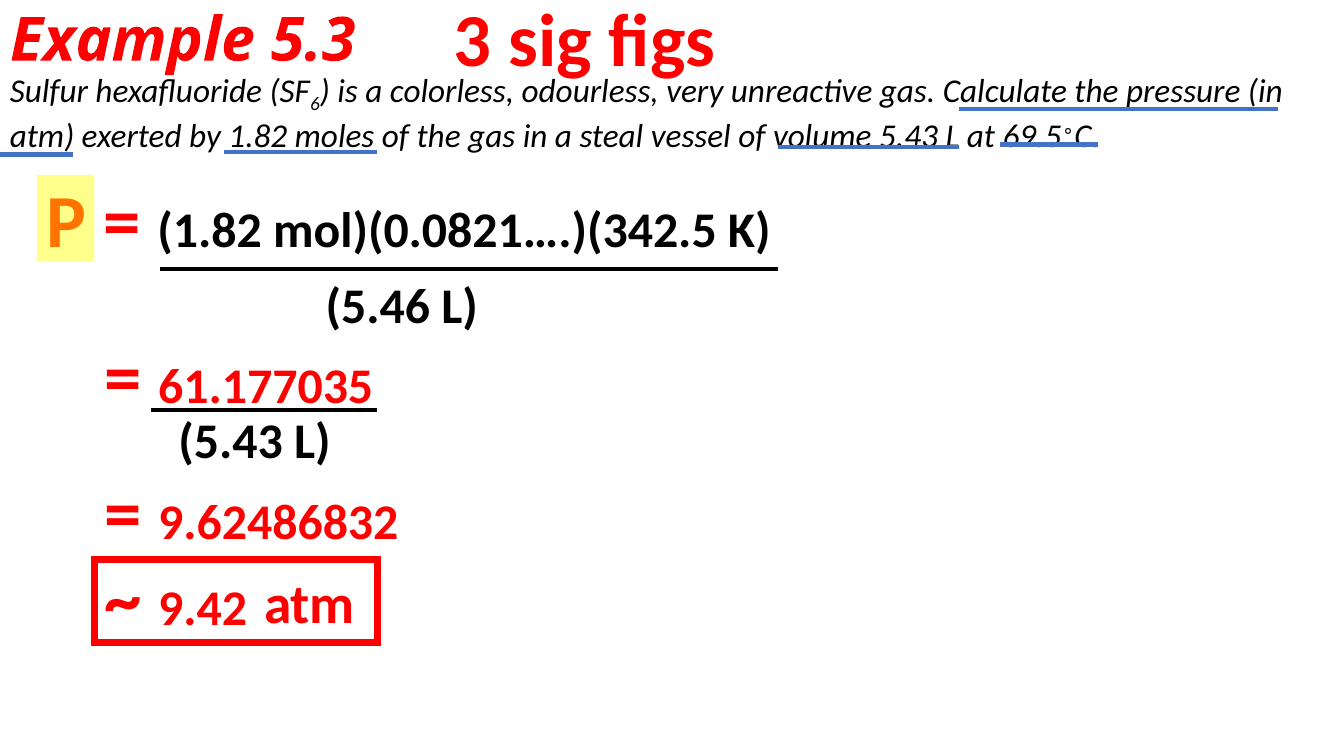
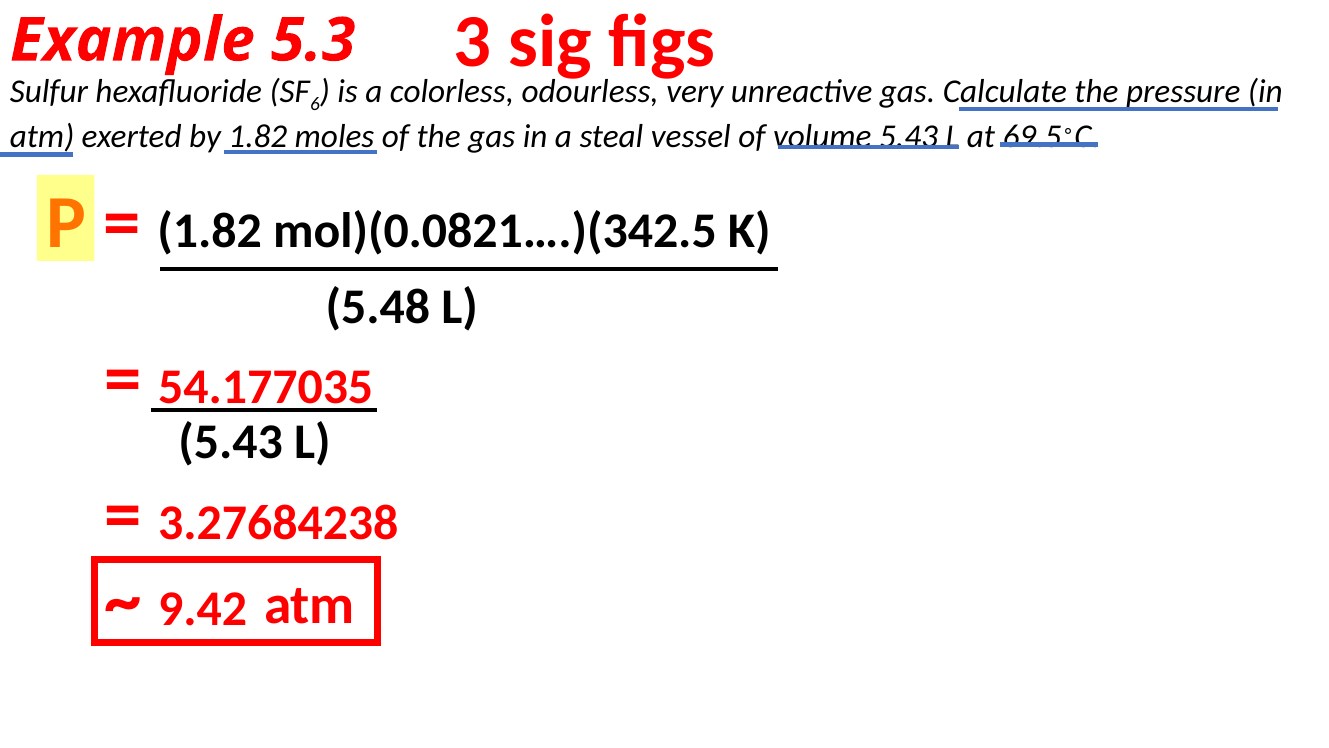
5.46: 5.46 -> 5.48 (378, 306)
61.177035: 61.177035 -> 54.177035 (266, 386)
9.62486832: 9.62486832 -> 3.27684238 (278, 523)
